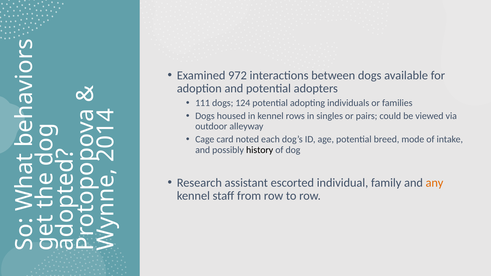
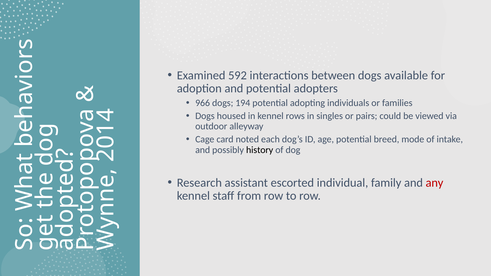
972: 972 -> 592 (237, 75)
111: 111 -> 966 (203, 103)
124: 124 -> 194 (243, 103)
any colour: orange -> red (435, 183)
